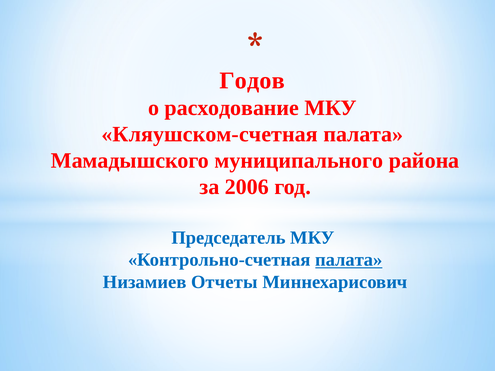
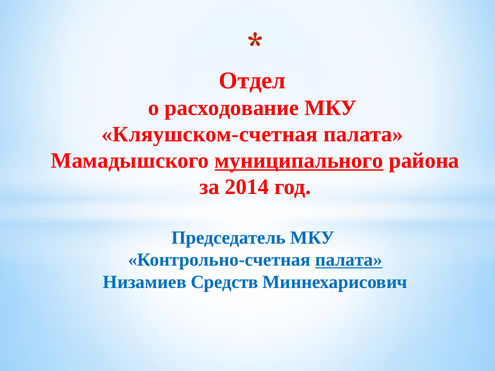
Годов: Годов -> Отдел (252, 80)
муниципального underline: none -> present (299, 161)
2006: 2006 -> 2014 (247, 187)
Отчеты: Отчеты -> Средств (225, 282)
